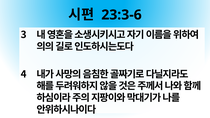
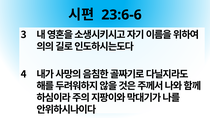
23:3-6: 23:3-6 -> 23:6-6 (121, 15)
